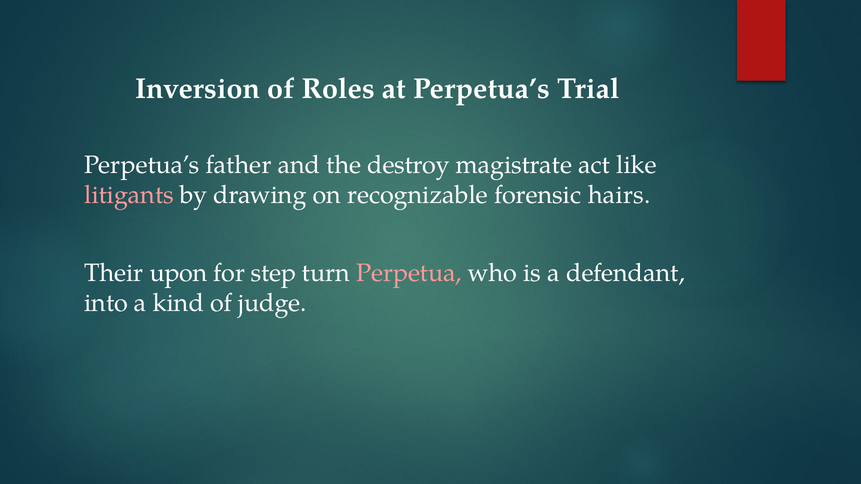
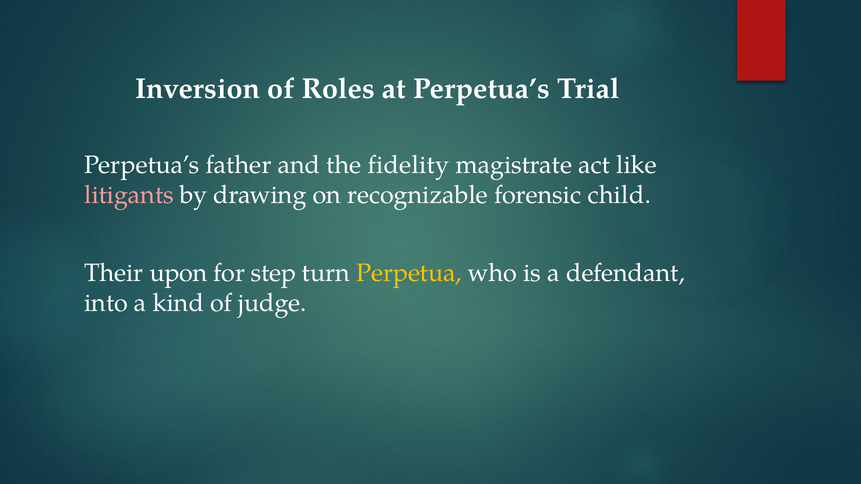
destroy: destroy -> fidelity (408, 165)
hairs: hairs -> child (619, 195)
Perpetua colour: pink -> yellow (409, 273)
